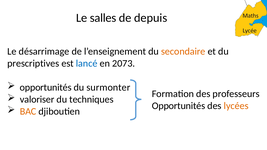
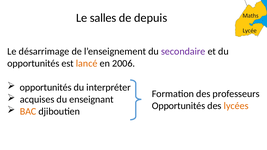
secondaire colour: orange -> purple (183, 51)
prescriptives: prescriptives -> opportunités (33, 63)
lancé colour: blue -> orange (87, 63)
2073: 2073 -> 2006 (124, 63)
surmonter: surmonter -> interpréter (109, 88)
valoriser: valoriser -> acquises (37, 100)
techniques: techniques -> enseignant (91, 100)
